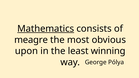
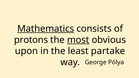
meagre: meagre -> protons (31, 40)
most underline: none -> present (78, 40)
winning: winning -> partake (108, 51)
